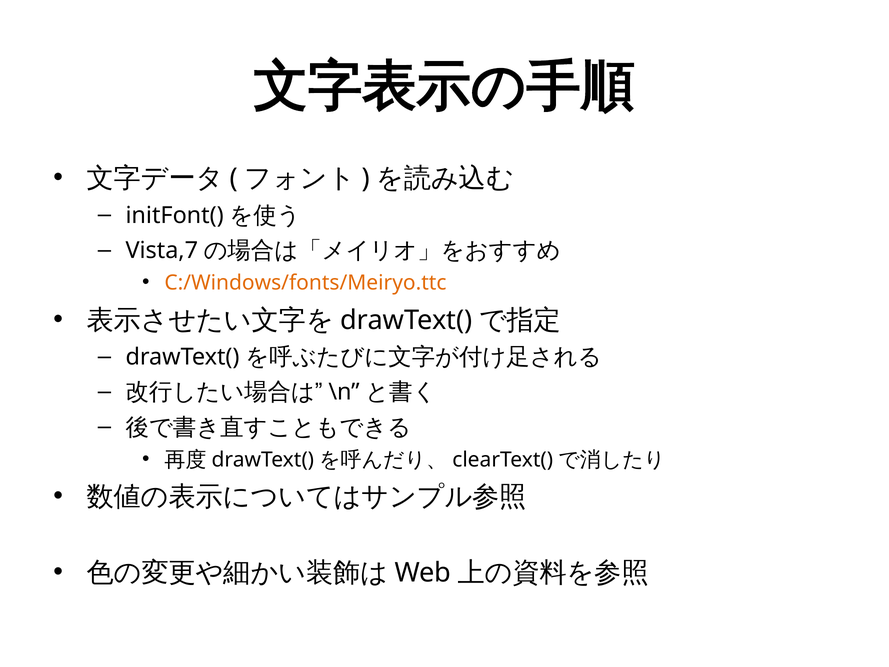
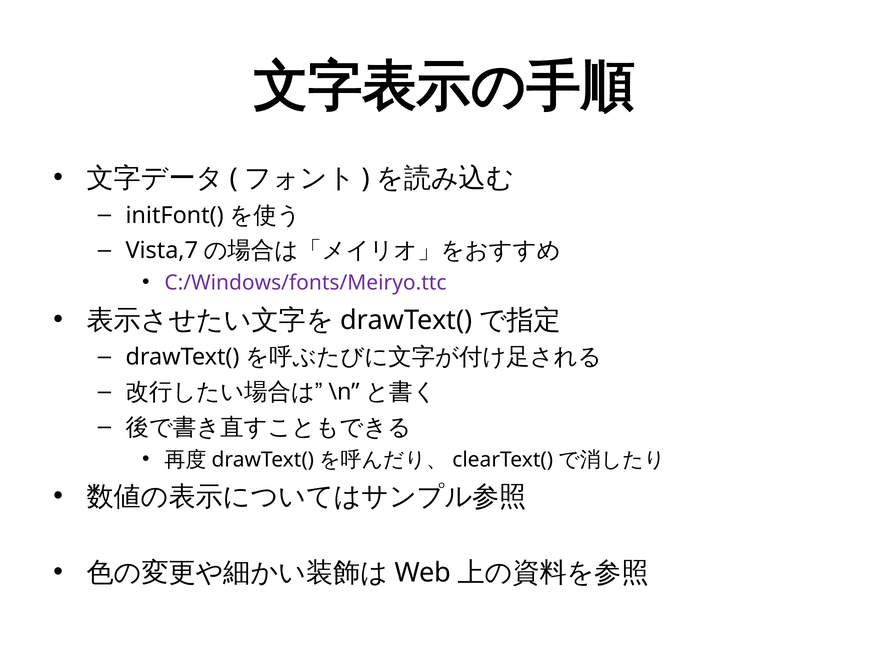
C:/Windows/fonts/Meiryo.ttc colour: orange -> purple (305, 283)
